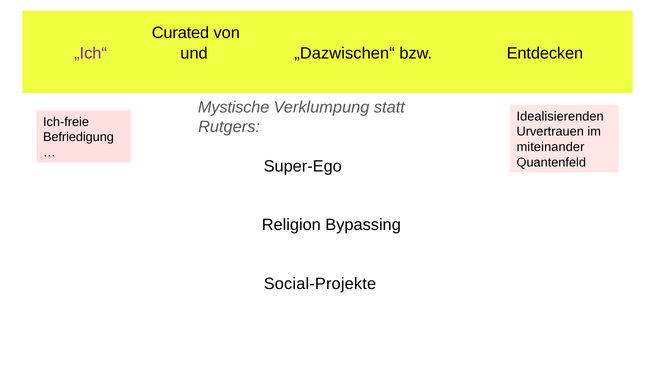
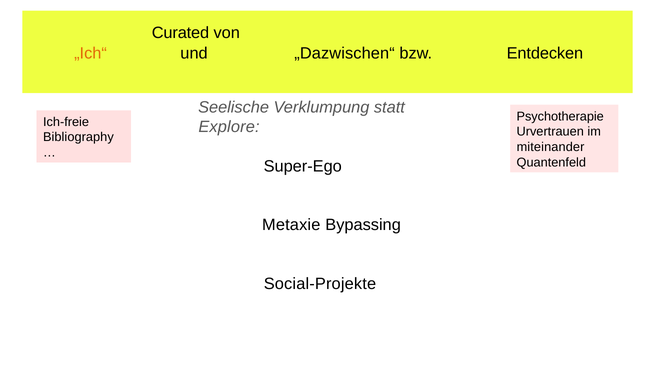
„Ich“ colour: purple -> orange (91, 53)
Mystische: Mystische -> Seelische (234, 107)
Idealisierenden: Idealisierenden -> Psychotherapie (560, 117)
Rutgers: Rutgers -> Explore (229, 127)
Befriedigung: Befriedigung -> Bibliography (78, 137)
Religion: Religion -> Metaxie (291, 225)
